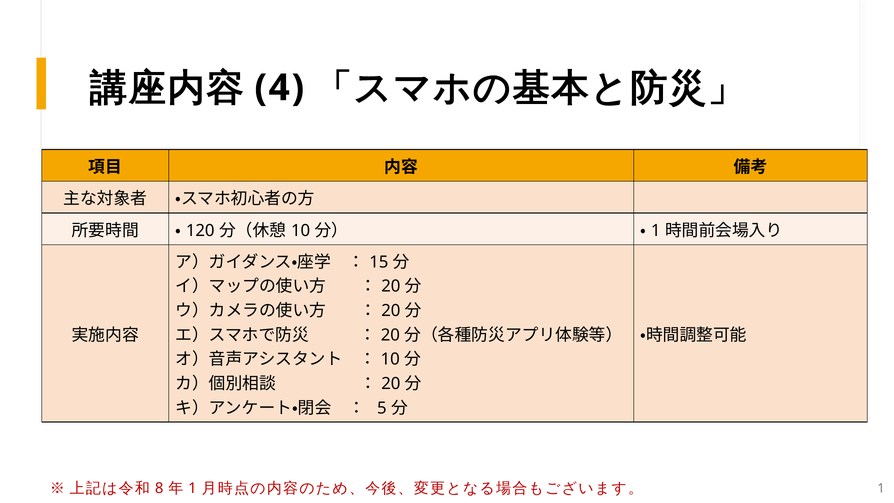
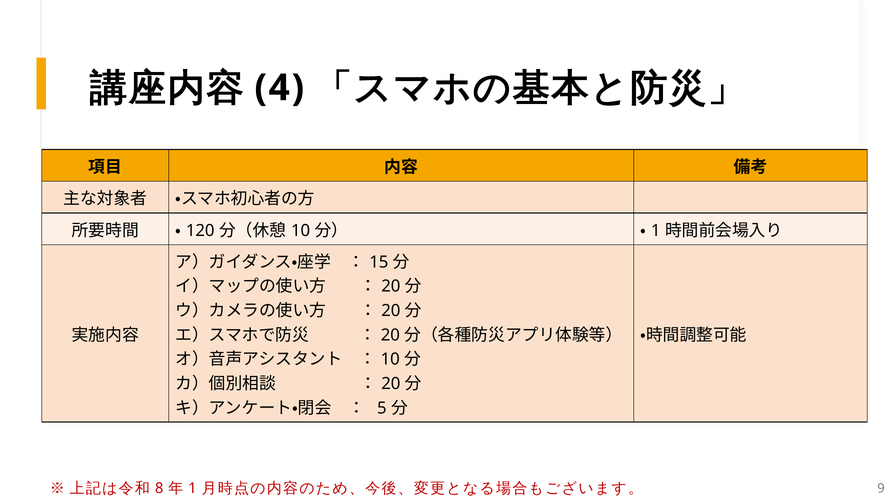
1: 1 -> 9 (881, 488)
